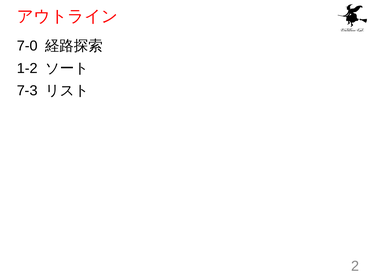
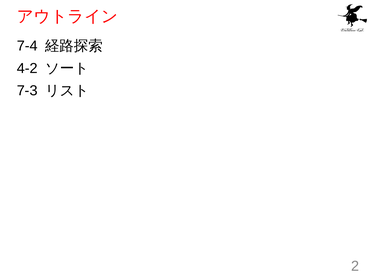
7-0: 7-0 -> 7-4 (27, 46)
1-2: 1-2 -> 4-2 (27, 68)
